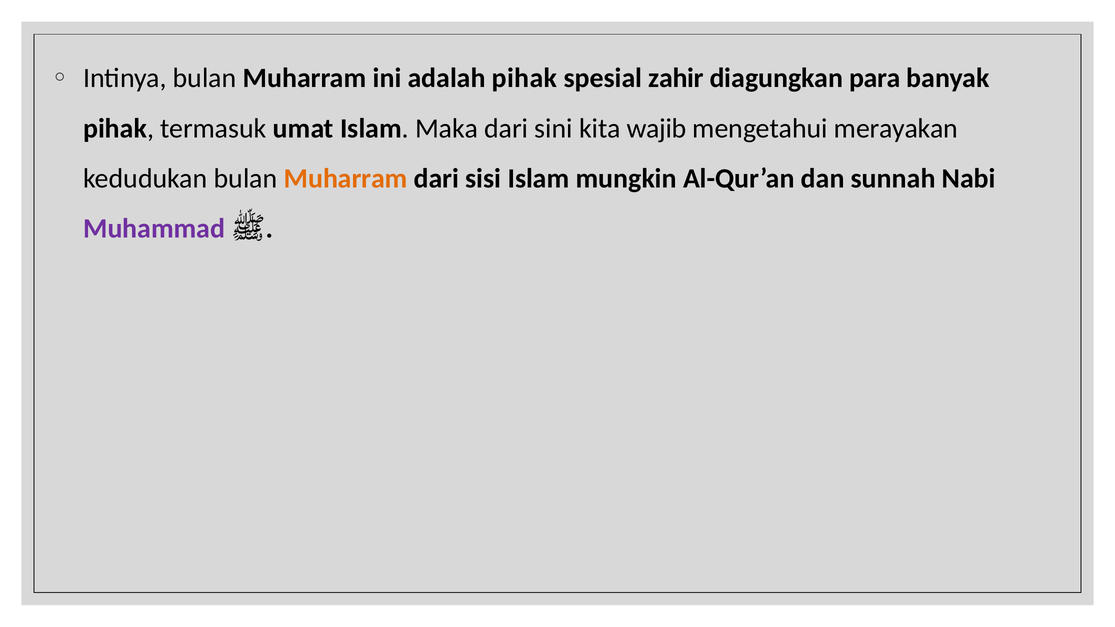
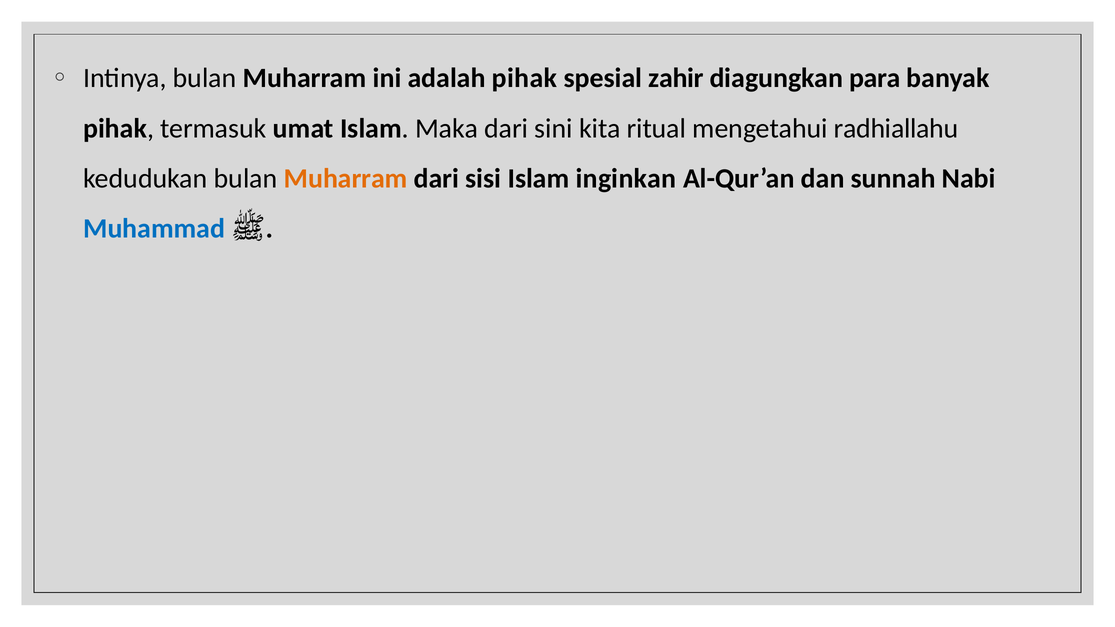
wajib: wajib -> ritual (656, 128)
merayakan: merayakan -> radhiallahu (896, 128)
mungkin: mungkin -> inginkan (626, 179)
Muhammad colour: purple -> blue (154, 229)
